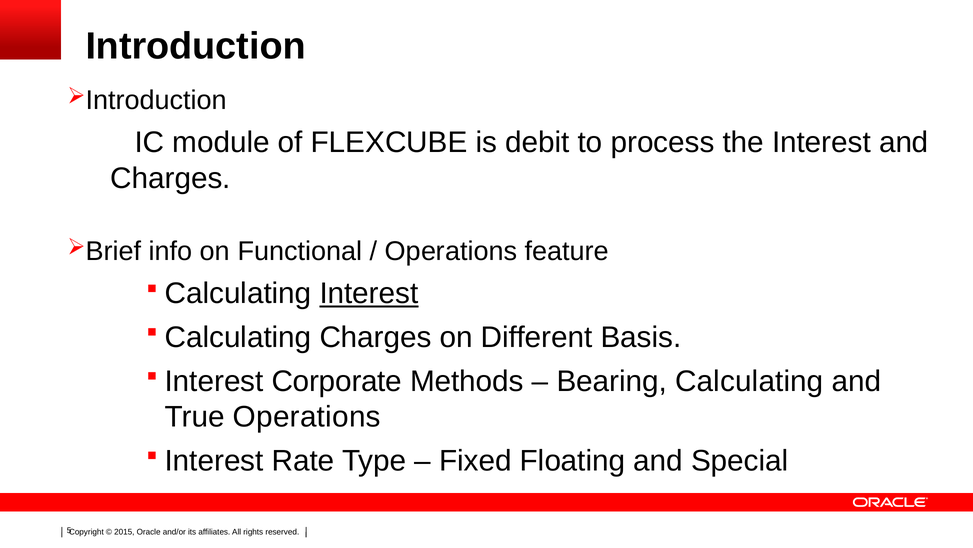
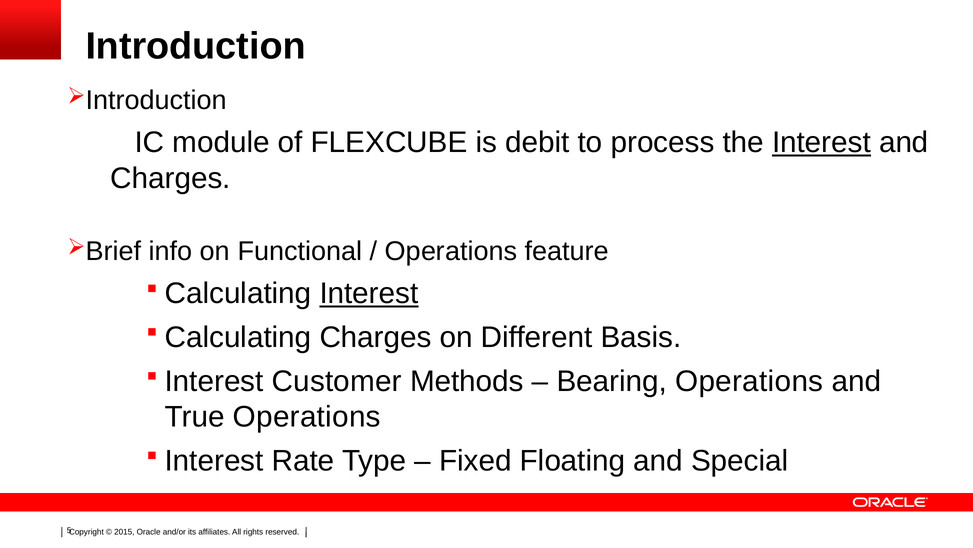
Interest underline: none -> present (821, 142)
Corporate: Corporate -> Customer (337, 381)
Bearing Calculating: Calculating -> Operations (749, 381)
